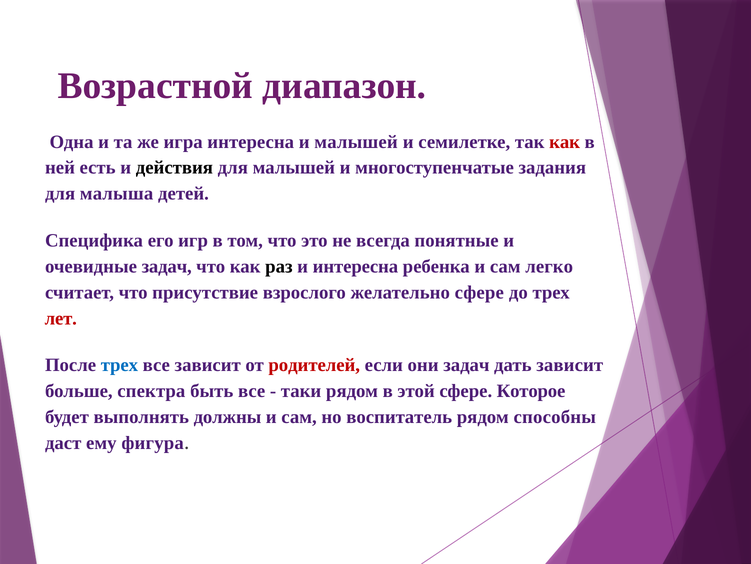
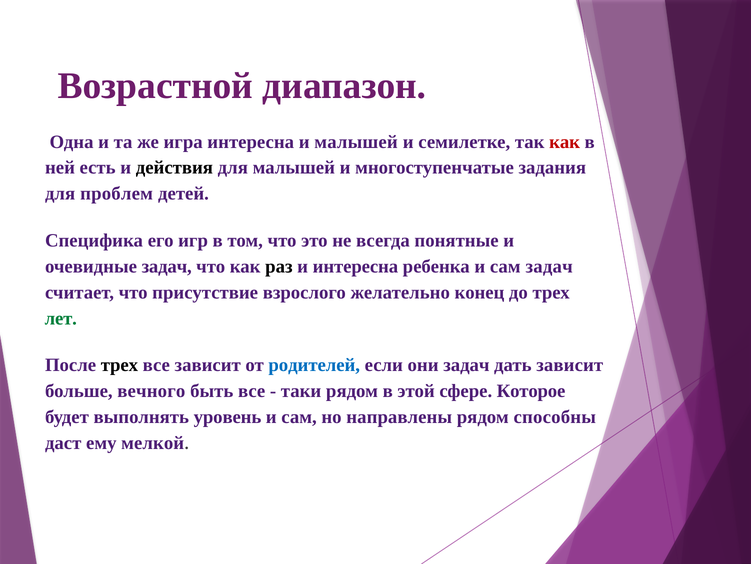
малыша: малыша -> проблем (117, 193)
сам легко: легко -> задач (549, 266)
желательно сфере: сфере -> конец (479, 292)
лет colour: red -> green (61, 318)
трех colour: blue -> black (119, 365)
родителей colour: red -> blue (314, 365)
спектра: спектра -> вечного (151, 391)
должны: должны -> уровень (228, 416)
воспитатель: воспитатель -> направлены (399, 416)
фигура: фигура -> мелкой (153, 442)
